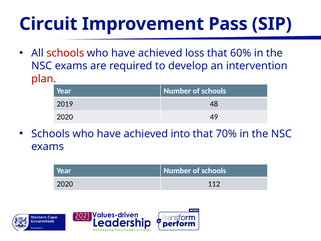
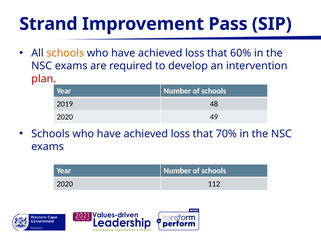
Circuit: Circuit -> Strand (48, 24)
schools colour: red -> orange (65, 53)
into: into -> loss (180, 134)
